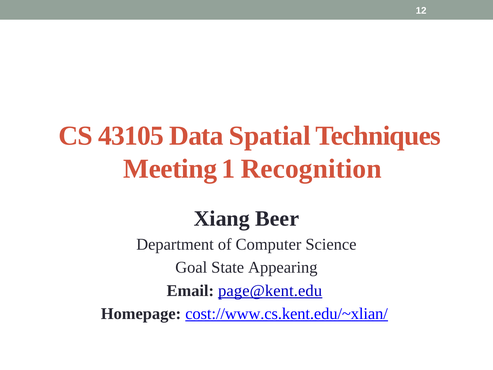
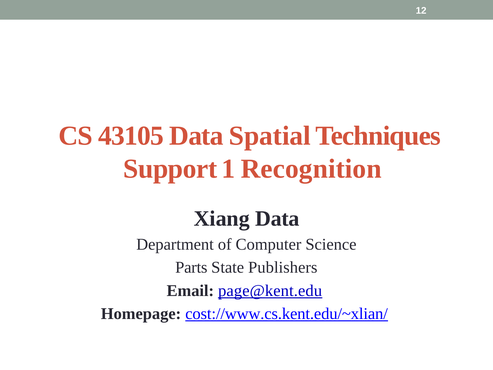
Meeting: Meeting -> Support (170, 169)
Xiang Beer: Beer -> Data (277, 218)
Goal: Goal -> Parts (191, 267)
Appearing: Appearing -> Publishers (283, 267)
